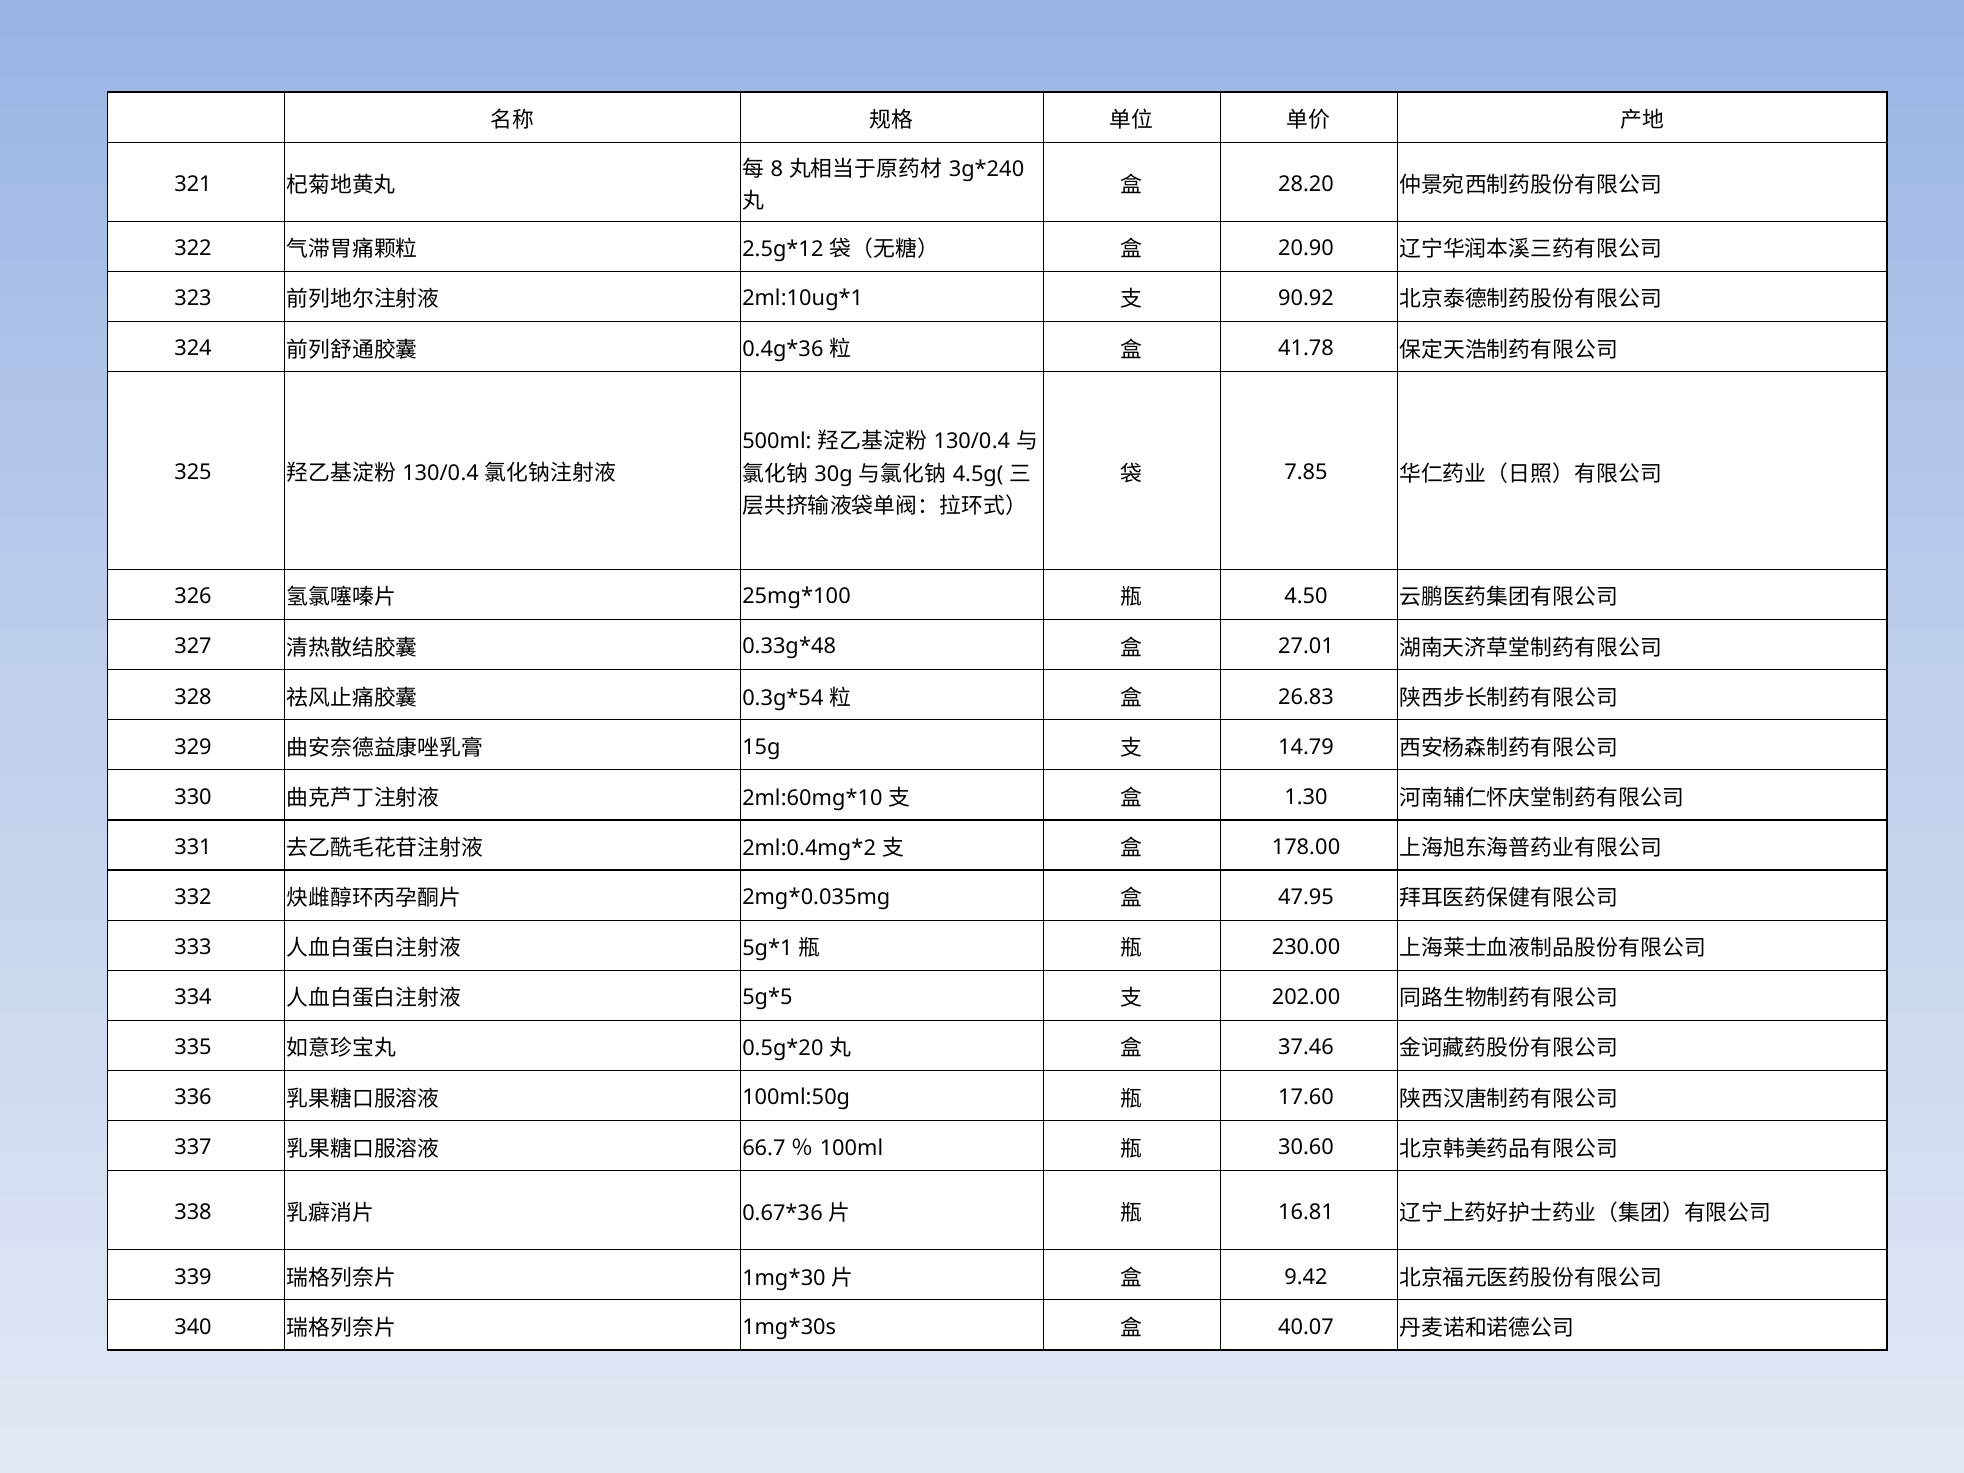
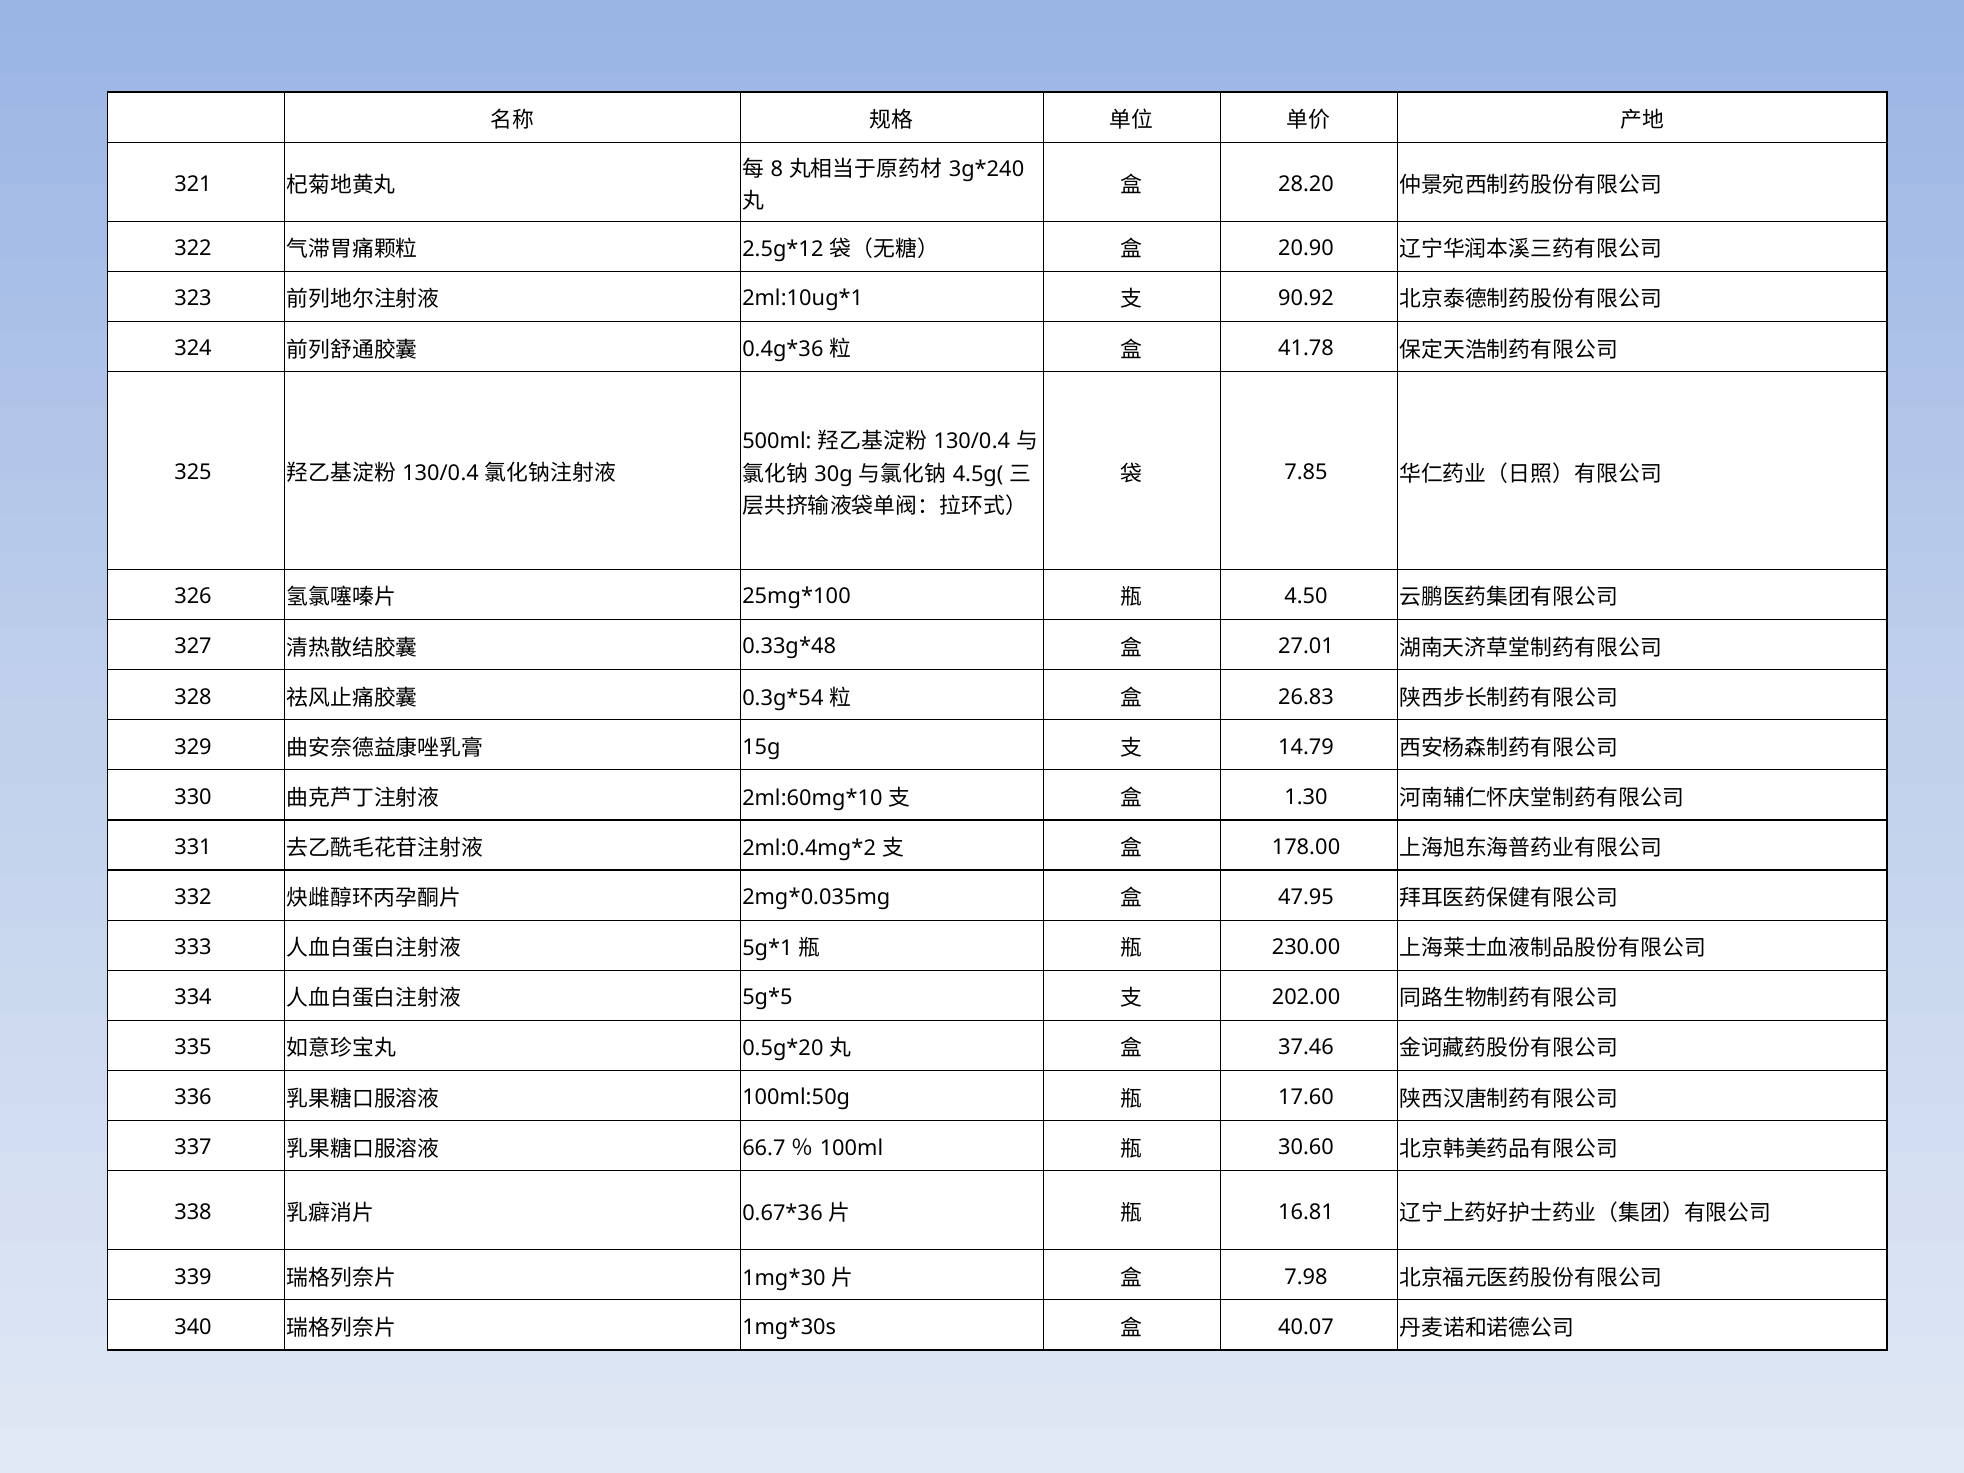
9.42: 9.42 -> 7.98 (1306, 1277)
